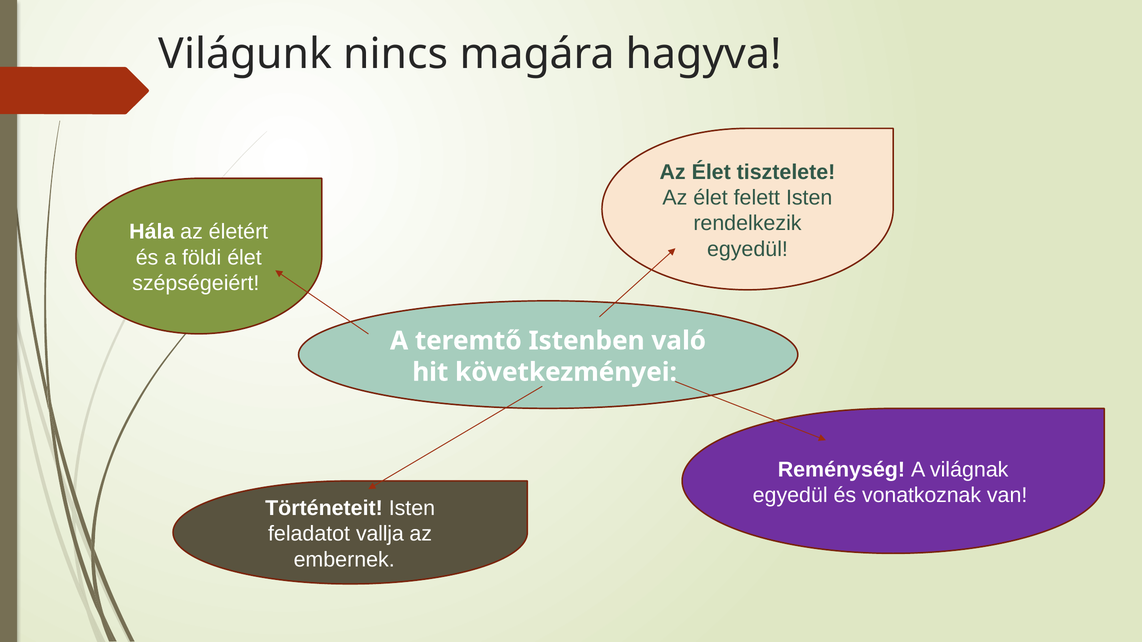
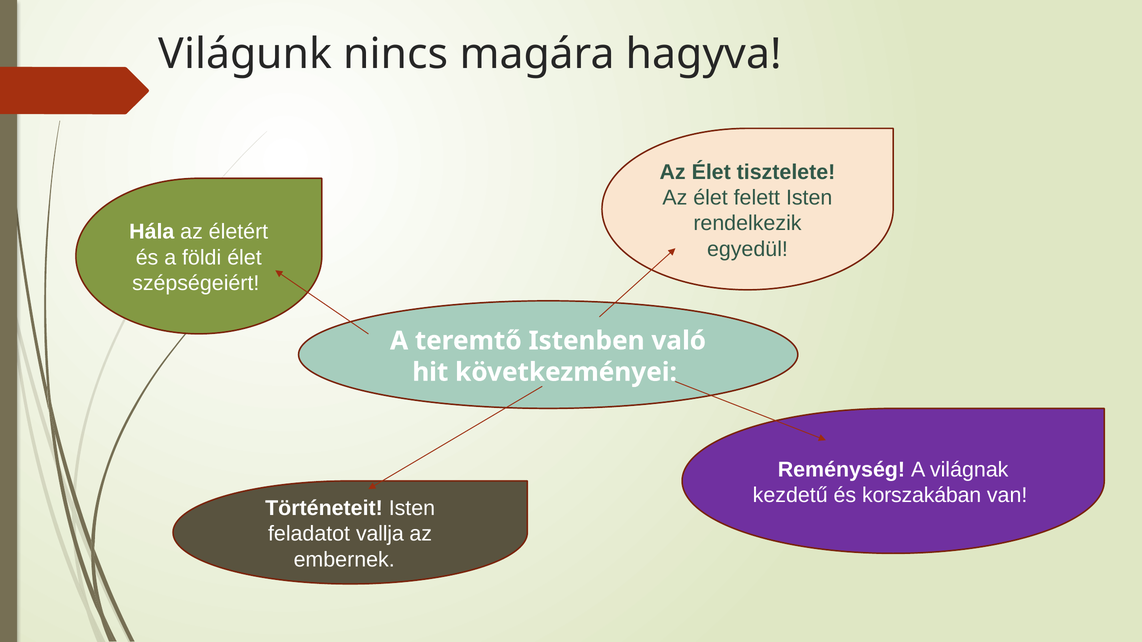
egyedül: egyedül -> kezdetű (790, 495)
vonatkoznak: vonatkoznak -> korszakában (922, 495)
